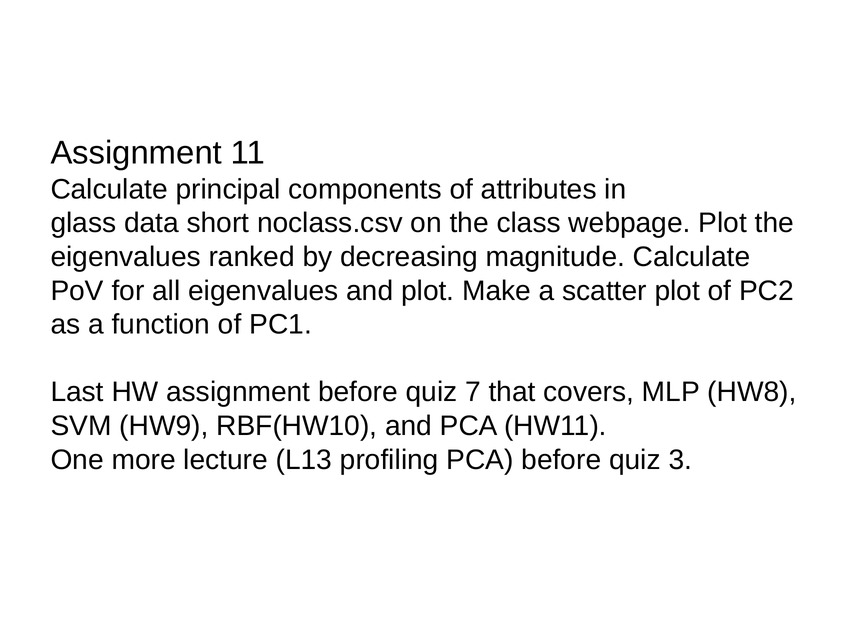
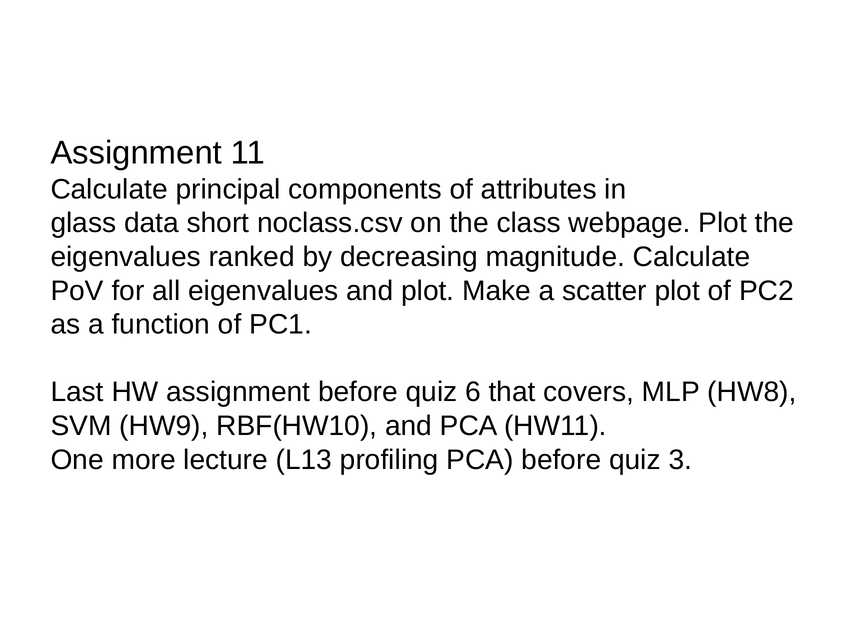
7: 7 -> 6 (473, 392)
